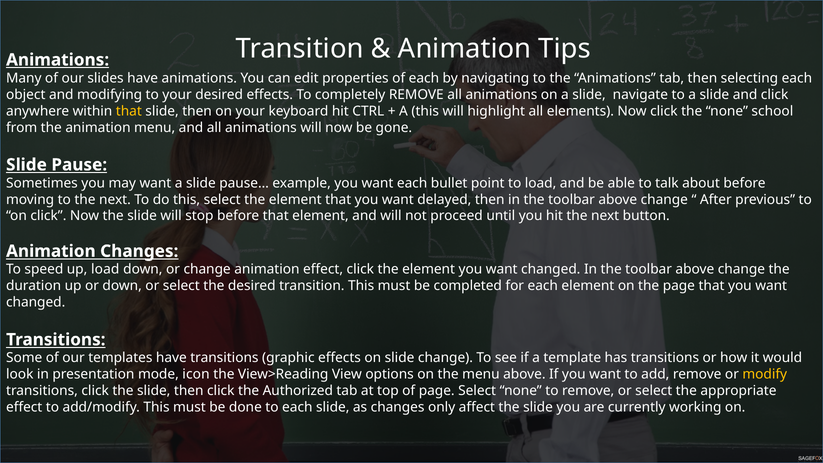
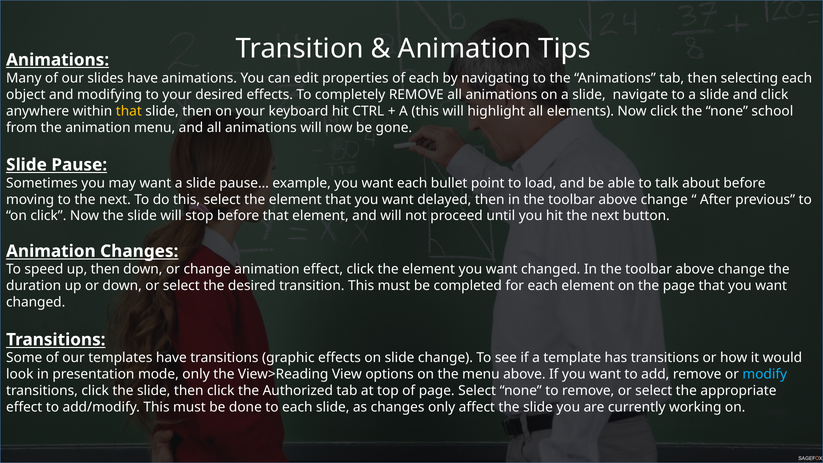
up load: load -> then (105, 269)
mode icon: icon -> only (196, 374)
modify colour: yellow -> light blue (765, 374)
